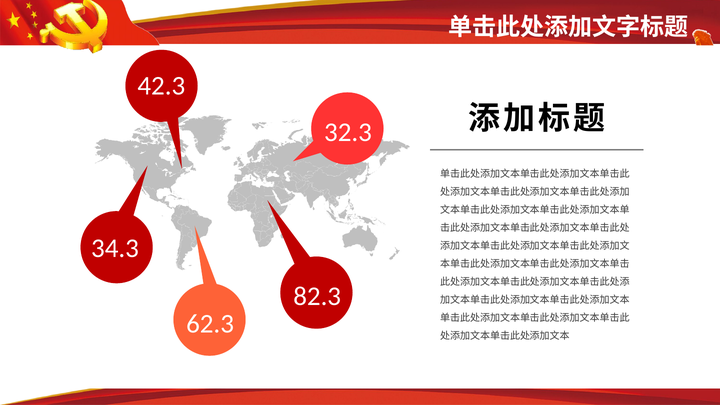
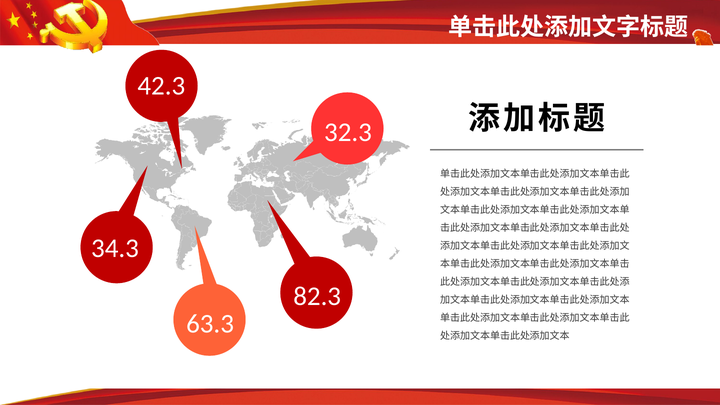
62.3: 62.3 -> 63.3 (210, 324)
